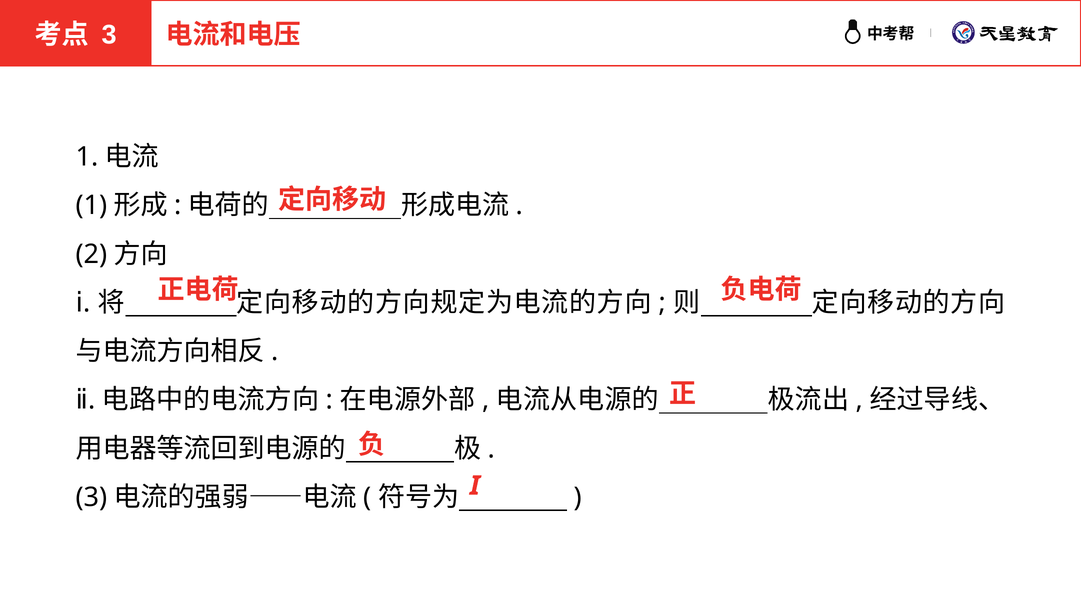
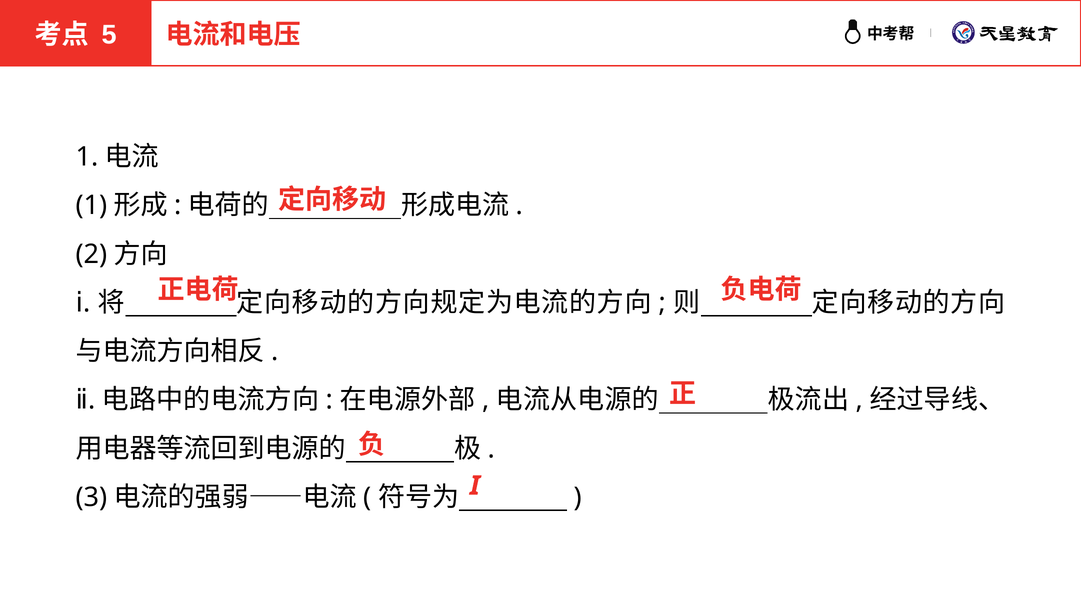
3: 3 -> 5 (109, 35)
